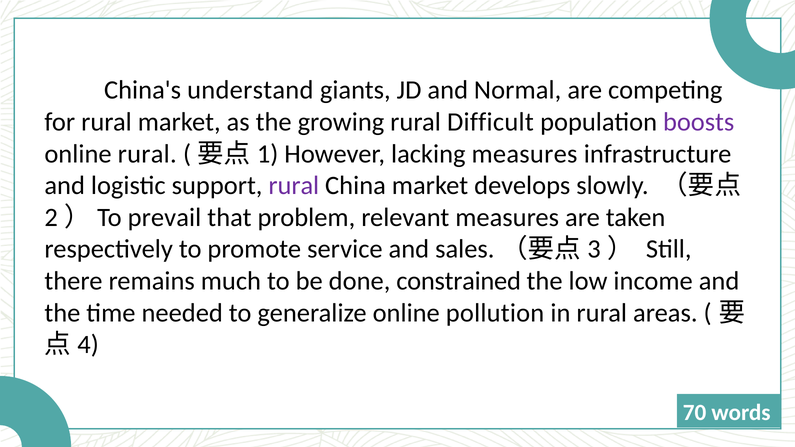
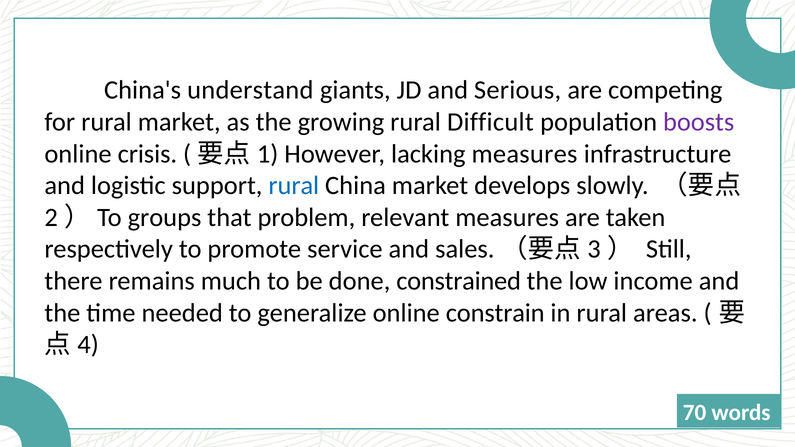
Normal: Normal -> Serious (518, 90)
online rural: rural -> crisis (147, 154)
rural colour: purple -> blue (294, 186)
prevail: prevail -> groups (165, 217)
pollution: pollution -> constrain (495, 313)
